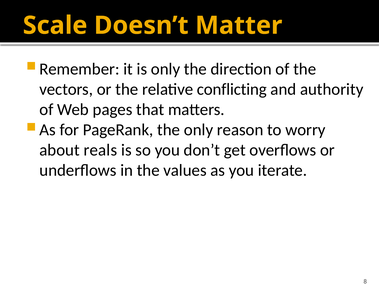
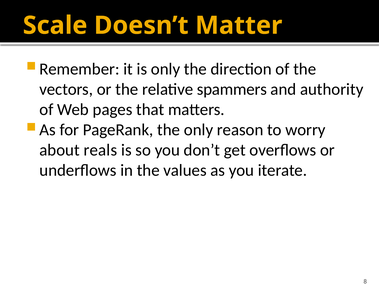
conflicting: conflicting -> spammers (232, 89)
